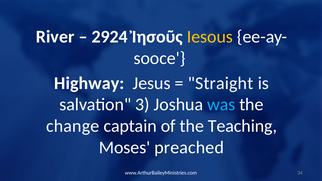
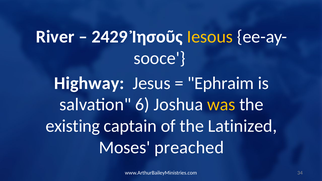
2924: 2924 -> 2429 (110, 37)
Straight: Straight -> Ephraim (221, 83)
3: 3 -> 6 (142, 105)
was colour: light blue -> yellow (221, 105)
change: change -> existing (73, 126)
Teaching: Teaching -> Latinized (242, 126)
